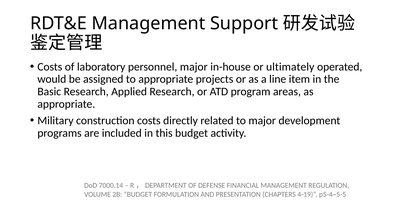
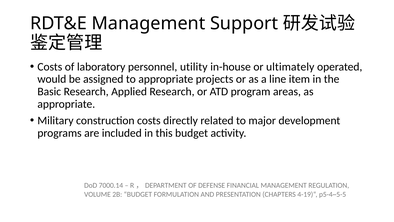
personnel major: major -> utility (194, 67)
